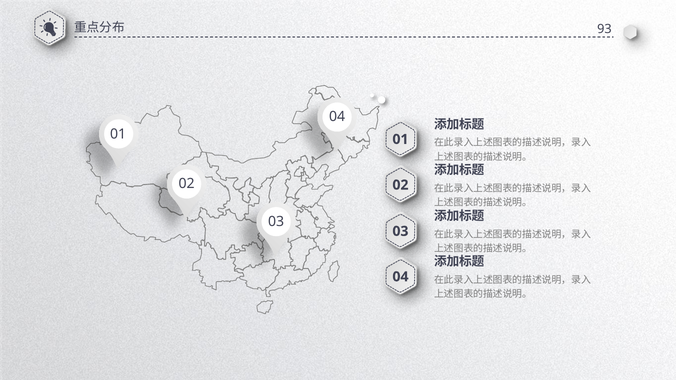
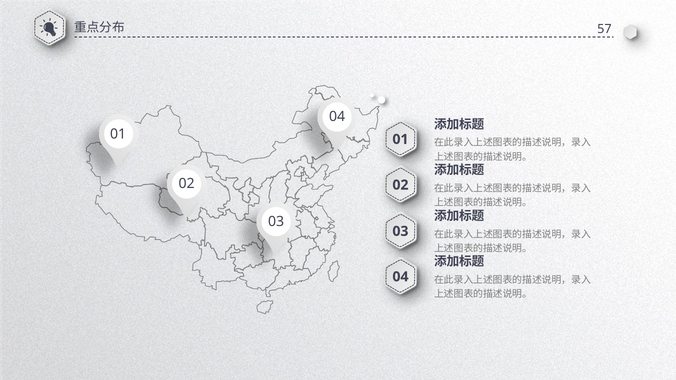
93: 93 -> 57 (604, 29)
